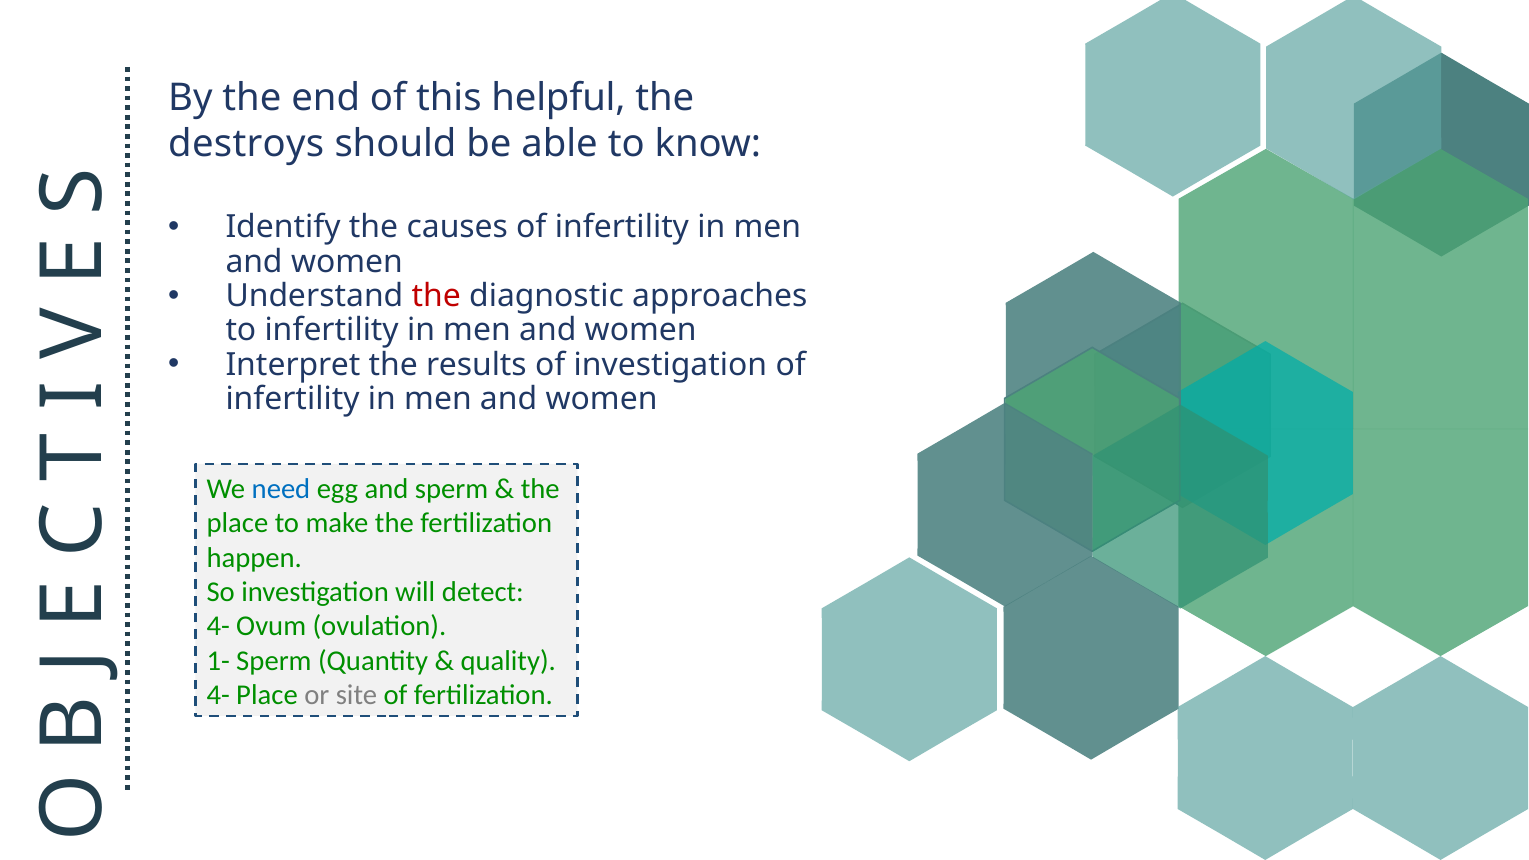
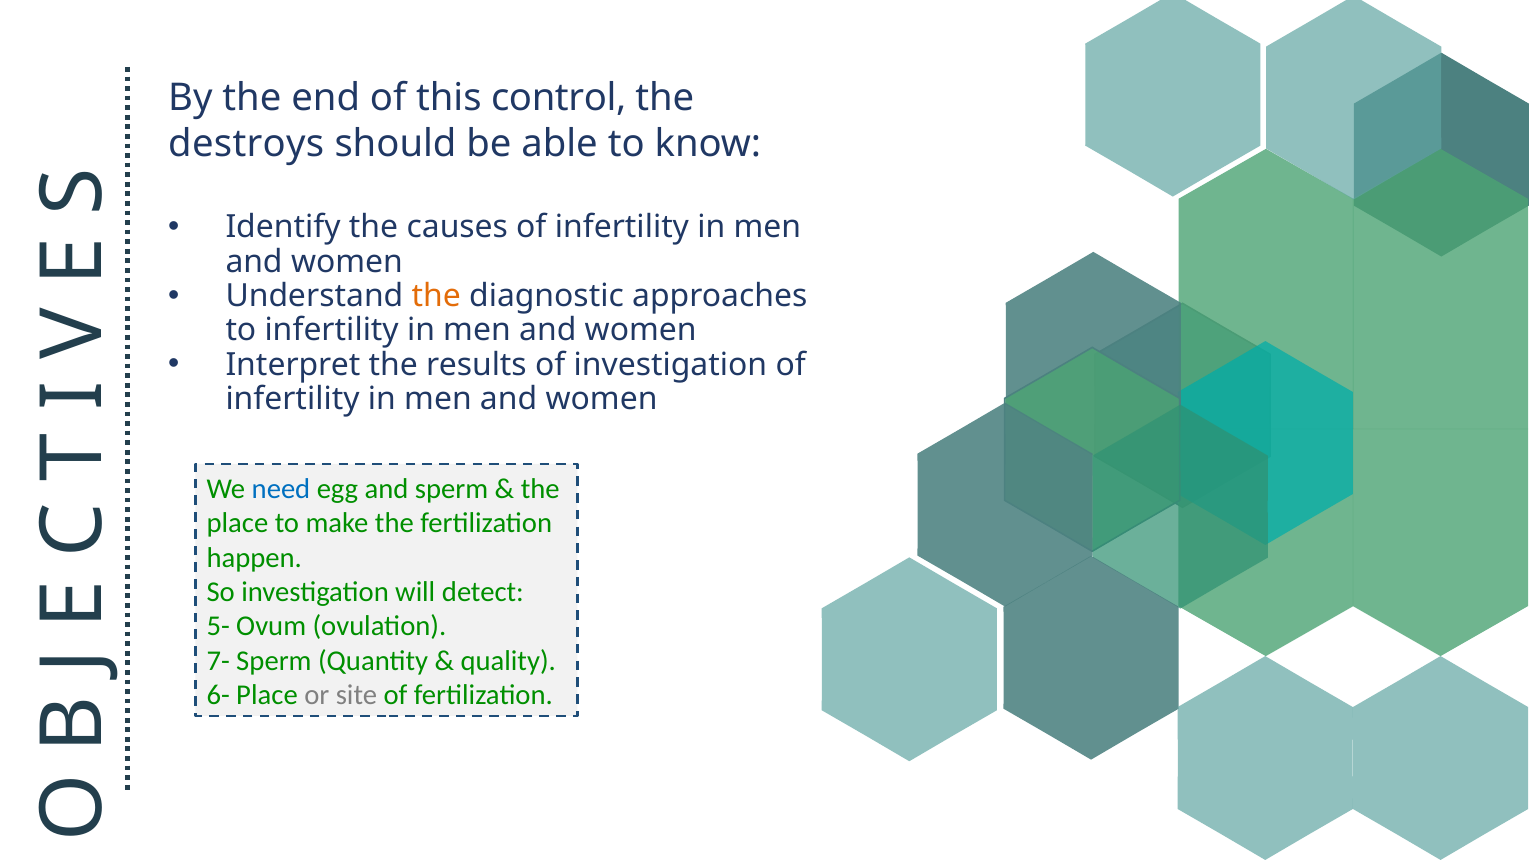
helpful: helpful -> control (559, 98)
the colour: red -> orange (436, 296)
4-: 4- -> 5- (218, 626)
1-: 1- -> 7- (218, 661)
4-: 4- -> 6- (218, 695)
